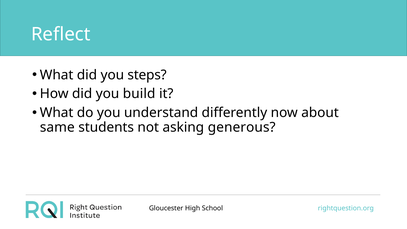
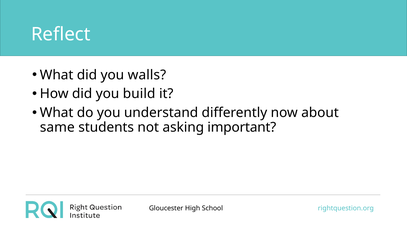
steps: steps -> walls (147, 75)
generous: generous -> important (242, 127)
